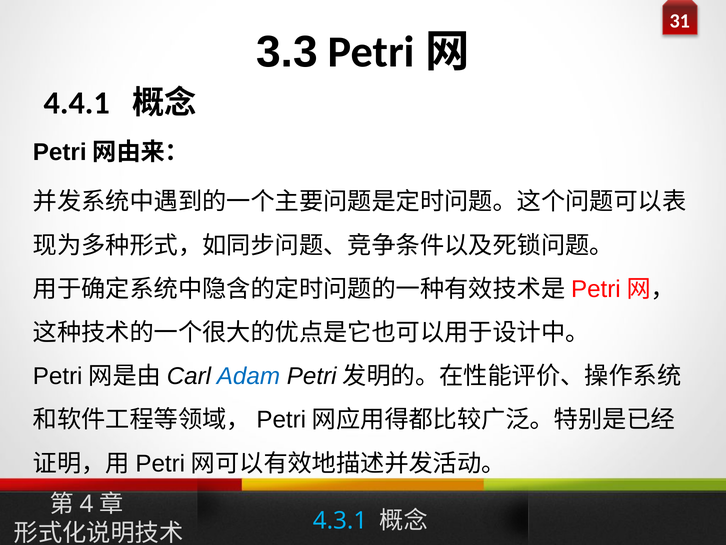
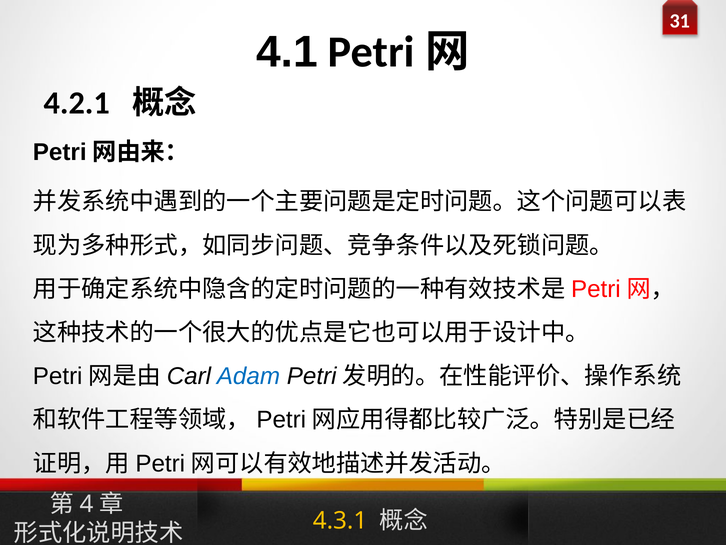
3.3: 3.3 -> 4.1 (287, 52)
4.4.1: 4.4.1 -> 4.2.1 (77, 103)
4.3.1 colour: light blue -> yellow (340, 520)
